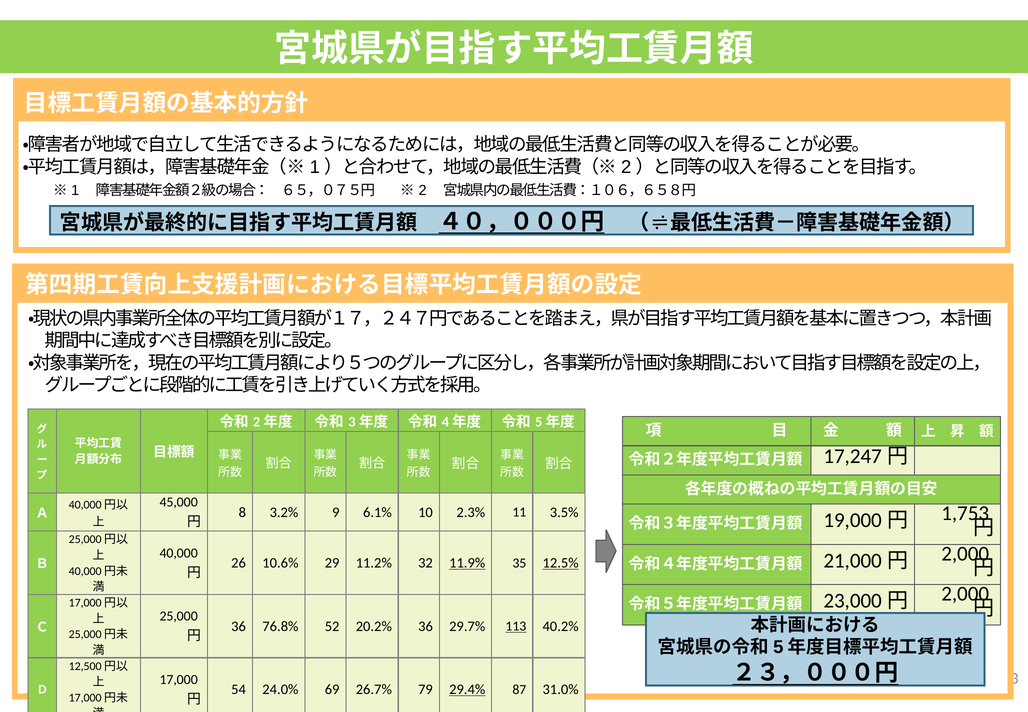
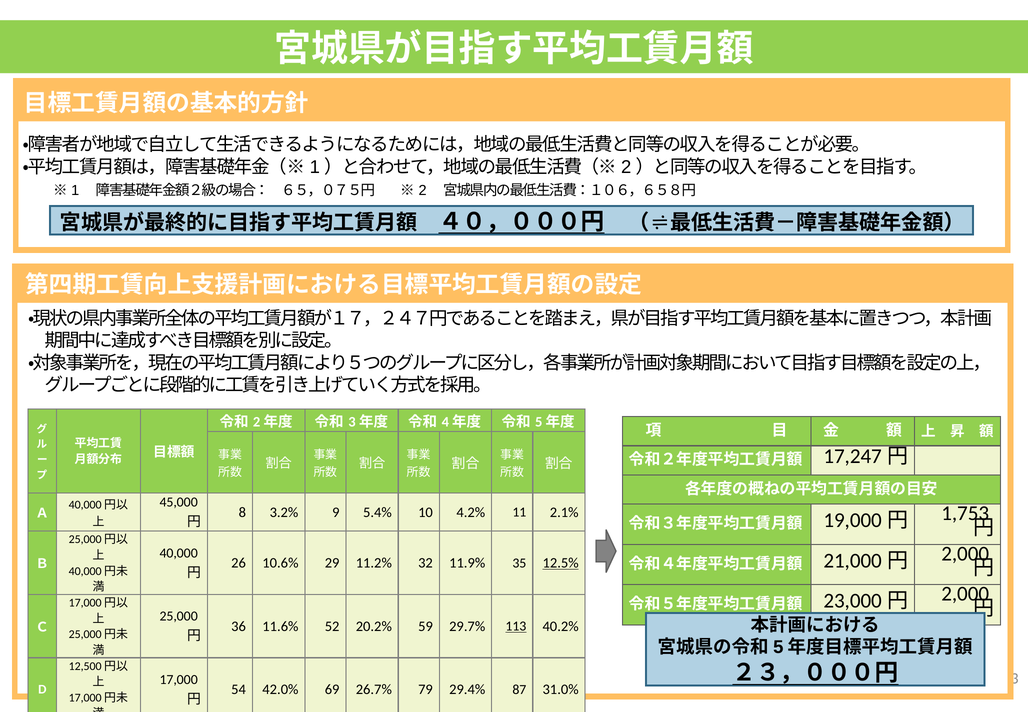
6.1%: 6.1% -> 5.4% (377, 512)
2.3%: 2.3% -> 4.2% (471, 512)
3.5%: 3.5% -> 2.1% (564, 512)
11.9% underline: present -> none (467, 563)
76.8%: 76.8% -> 11.6% (280, 626)
20.2% 36: 36 -> 59 (426, 626)
24.0%: 24.0% -> 42.0% (280, 689)
29.4% underline: present -> none (467, 689)
